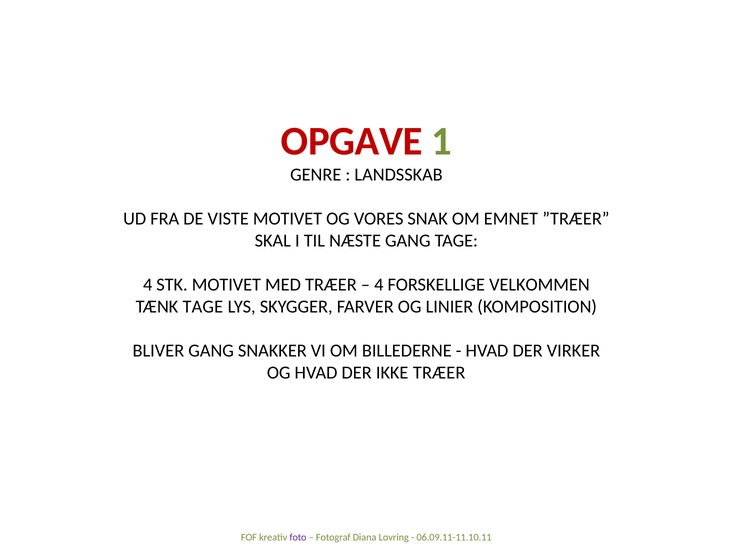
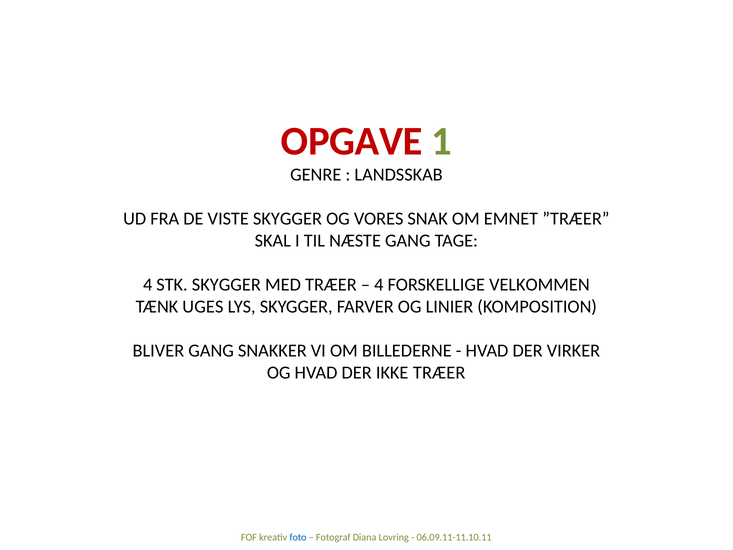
VISTE MOTIVET: MOTIVET -> SKYGGER (287, 219)
STK MOTIVET: MOTIVET -> SKYGGER (226, 285)
TÆNK TAGE: TAGE -> UGES (203, 307)
foto colour: purple -> blue (298, 537)
